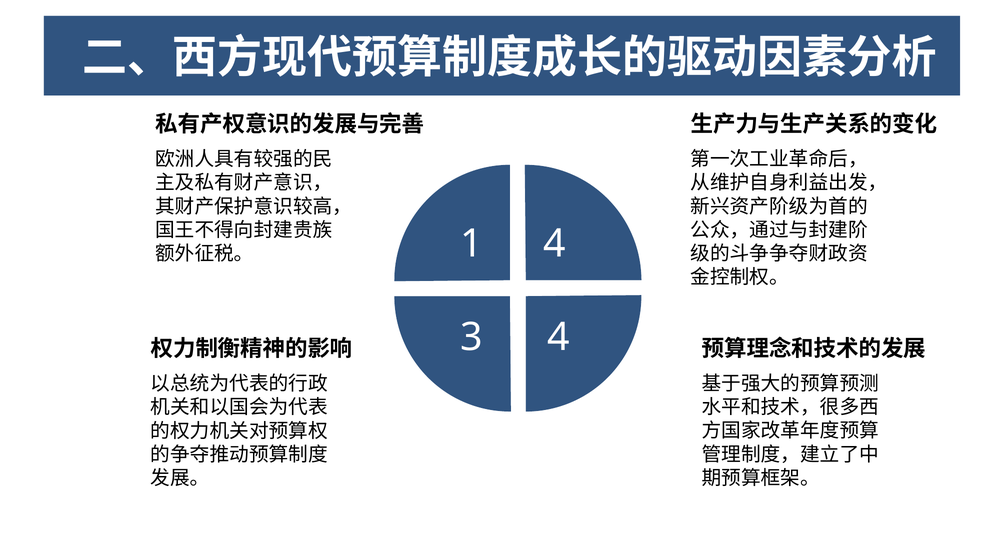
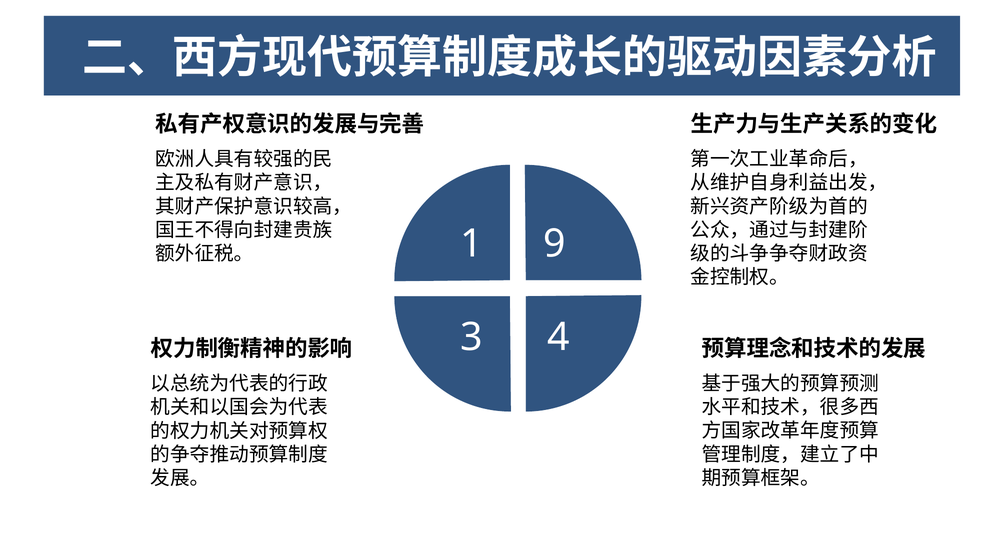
1 4: 4 -> 9 (554, 244)
